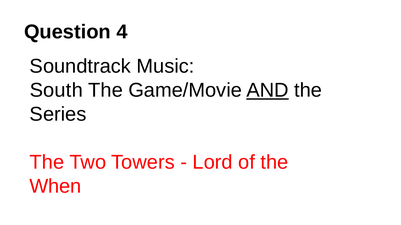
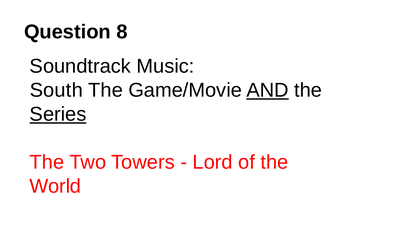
4: 4 -> 8 (122, 32)
Series underline: none -> present (58, 115)
When: When -> World (55, 187)
